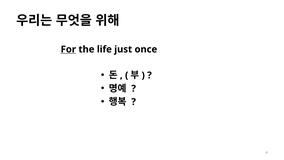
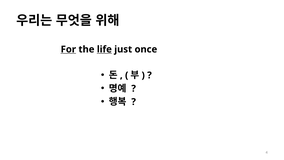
life underline: none -> present (104, 49)
